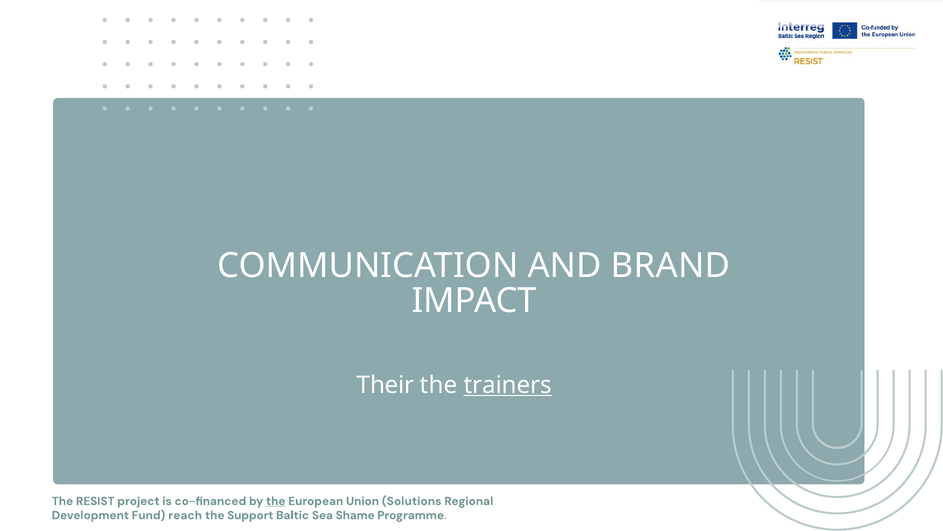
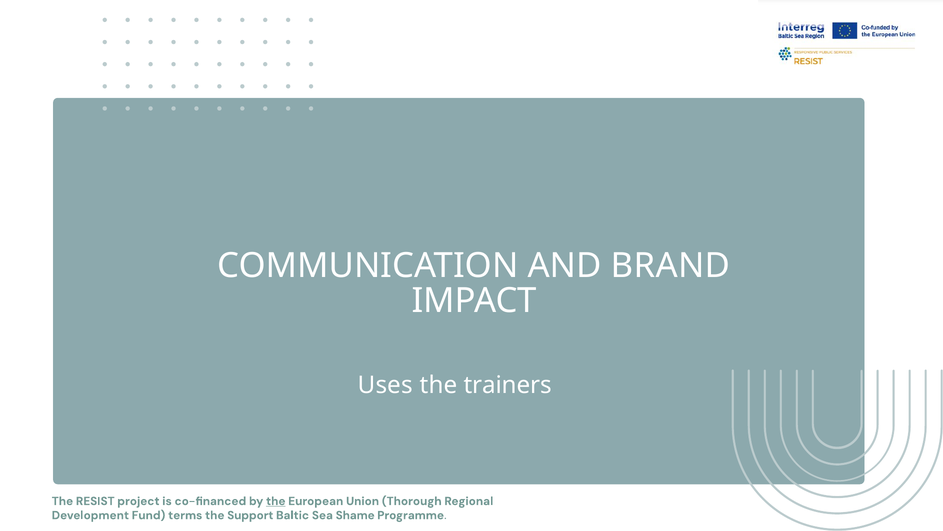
Their: Their -> Uses (385, 385)
trainers underline: present -> none (508, 385)
Solutions: Solutions -> Thorough (412, 501)
reach: reach -> terms (185, 515)
